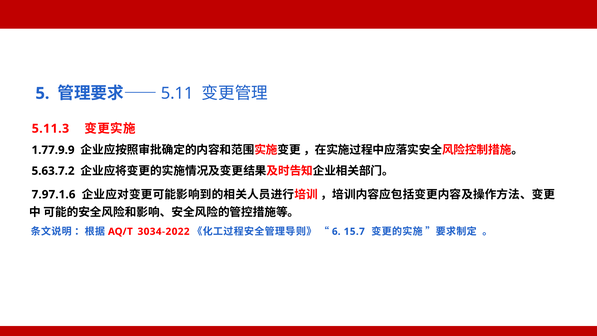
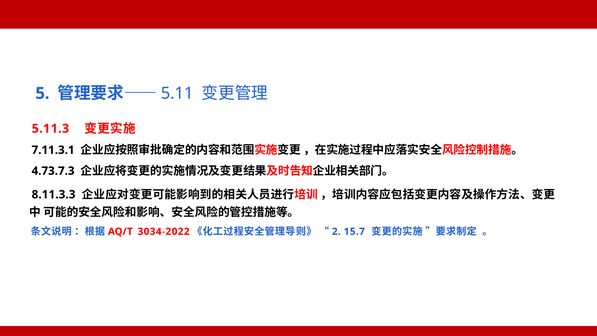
1.77.9.9: 1.77.9.9 -> 7.11.3.1 (53, 150)
5.63.7.2: 5.63.7.2 -> 4.73.7.3 (53, 171)
7.97.1.6: 7.97.1.6 -> 8.11.3.3 (54, 194)
6: 6 -> 2 (336, 231)
